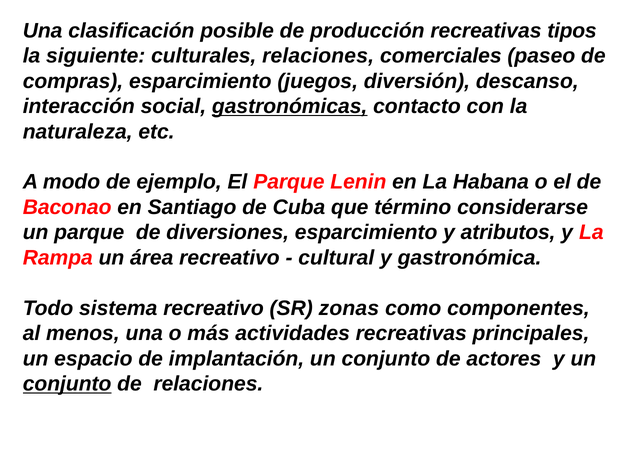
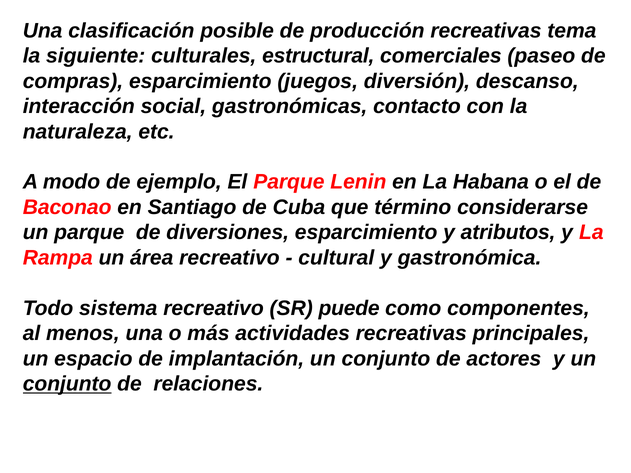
tipos: tipos -> tema (572, 31)
culturales relaciones: relaciones -> estructural (318, 56)
gastronómicas underline: present -> none (290, 106)
zonas: zonas -> puede (349, 308)
